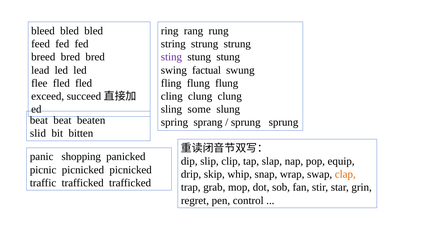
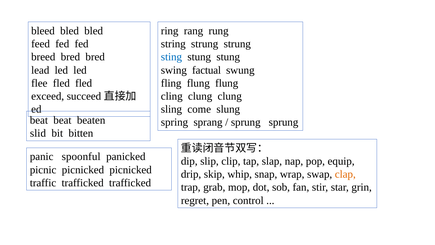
sting colour: purple -> blue (171, 57)
some: some -> come (199, 109)
shopping: shopping -> spoonful (81, 157)
